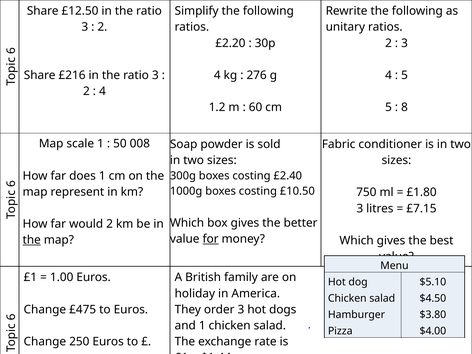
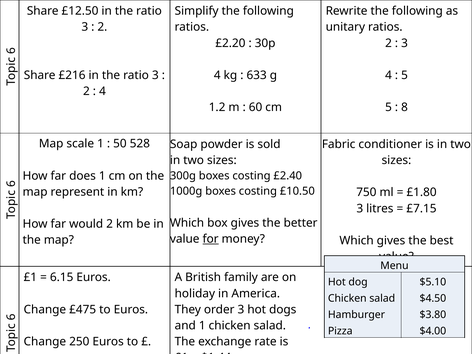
276: 276 -> 633 (257, 75)
008: 008 -> 528 (140, 144)
the underline: present -> none (32, 240)
1.00: 1.00 -> 6.15 (62, 277)
